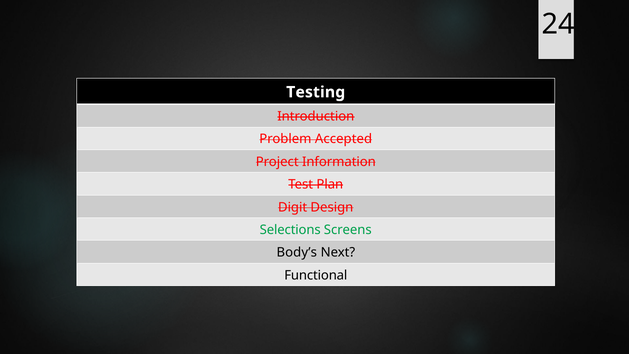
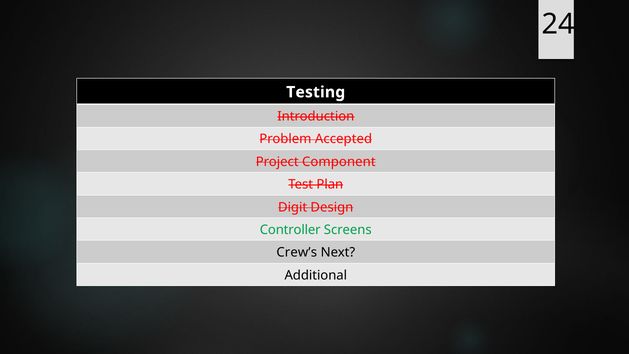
Information: Information -> Component (339, 162)
Selections: Selections -> Controller (290, 230)
Body’s: Body’s -> Crew’s (297, 252)
Functional: Functional -> Additional (316, 275)
